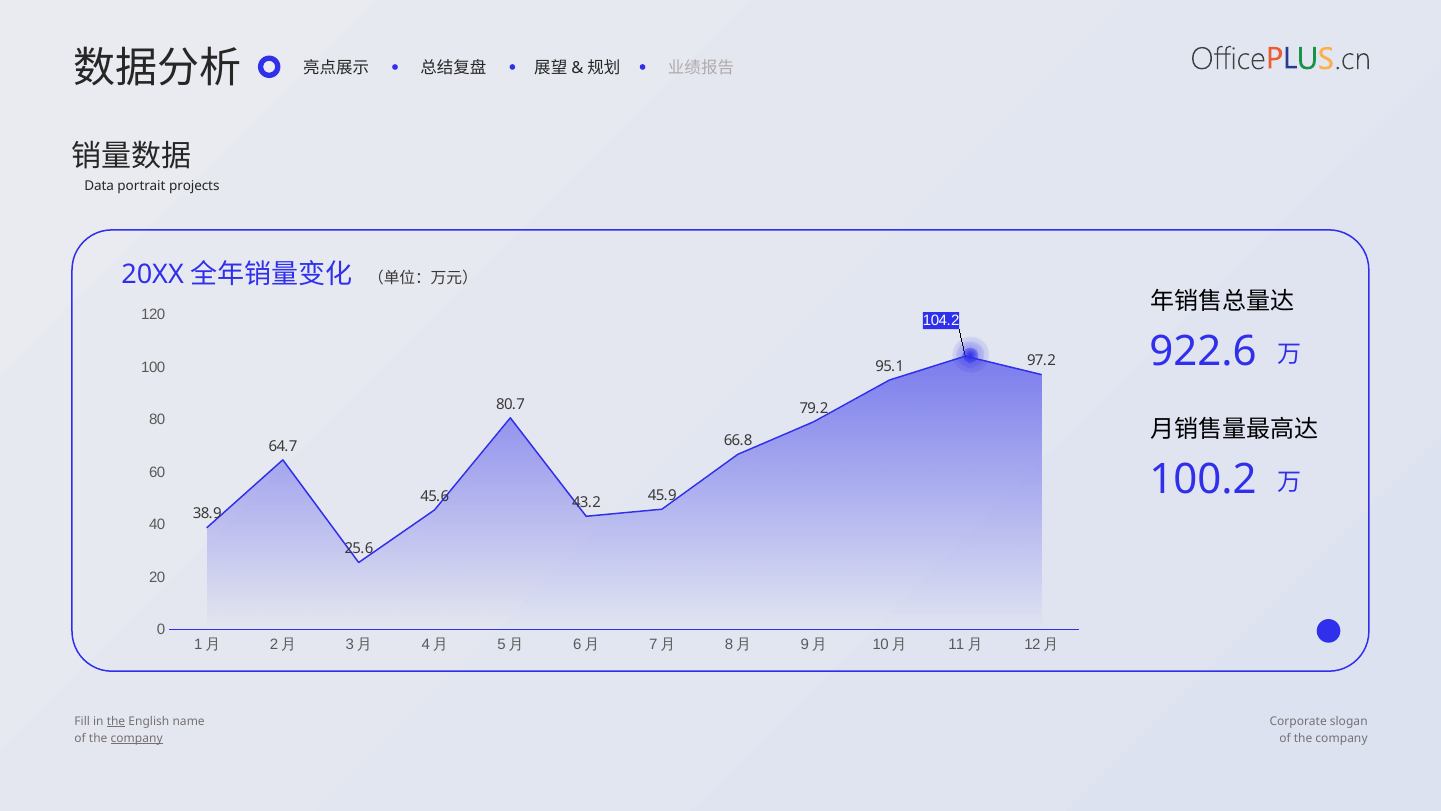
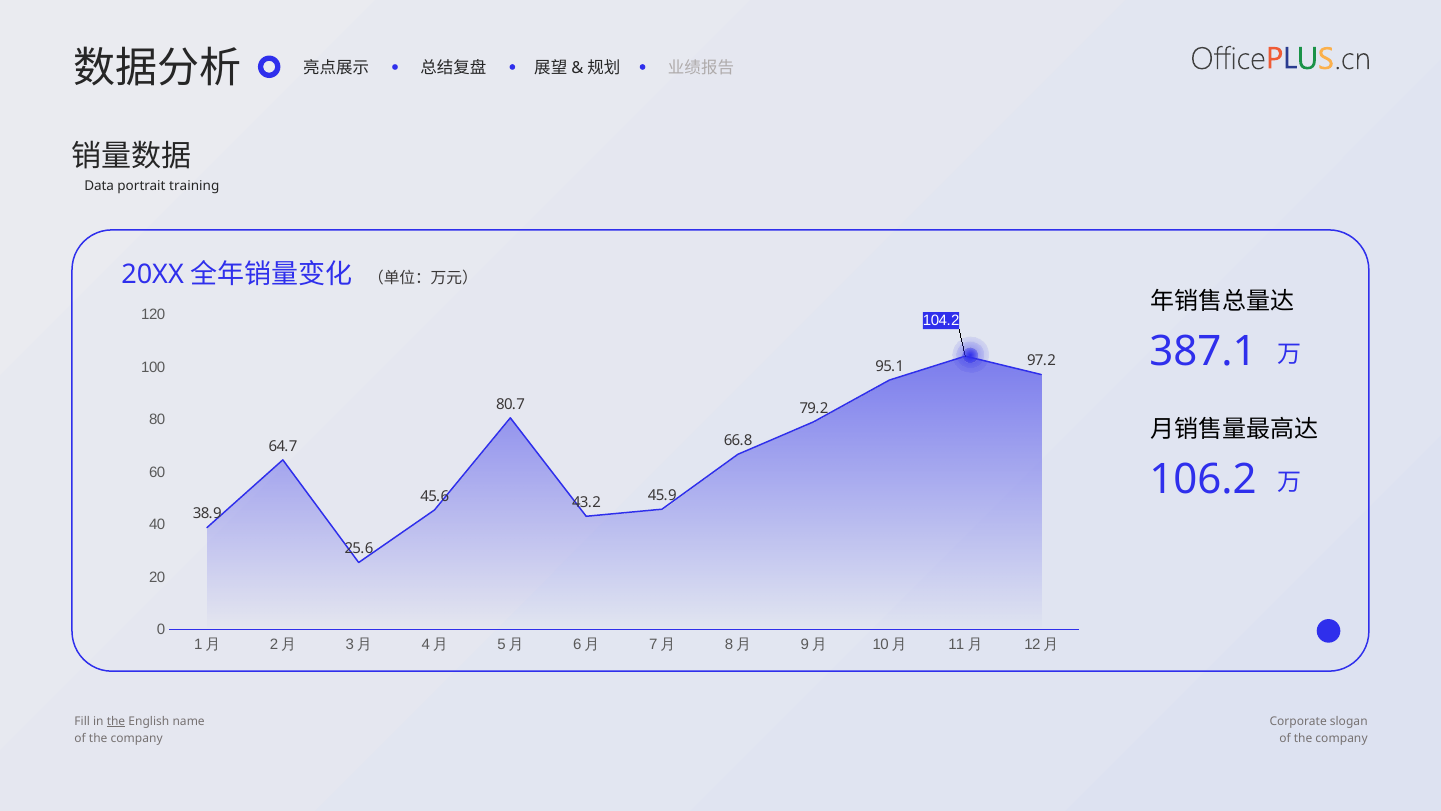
projects: projects -> training (194, 186)
922.6: 922.6 -> 387.1 (1203, 351)
100.2: 100.2 -> 106.2 (1203, 479)
company underline: present -> none (137, 738)
